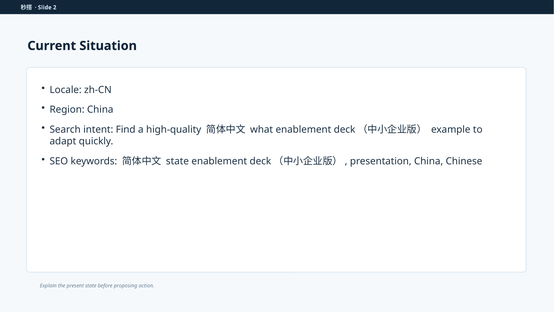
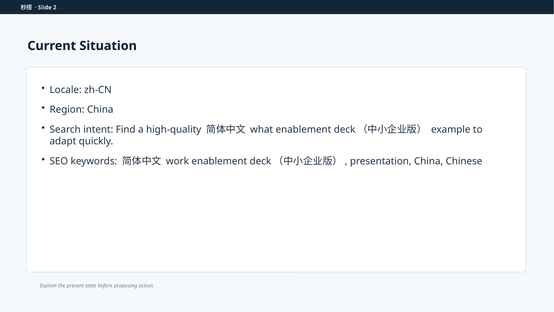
state: state -> work (177, 161)
